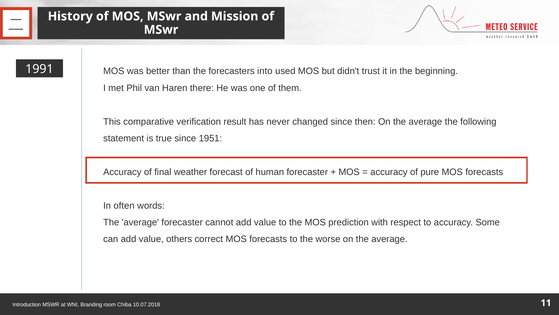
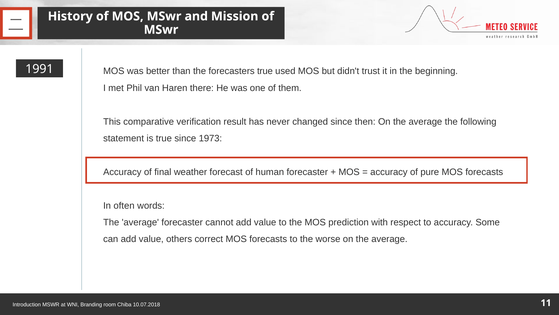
forecasters into: into -> true (265, 71)
1951: 1951 -> 1973 (210, 138)
